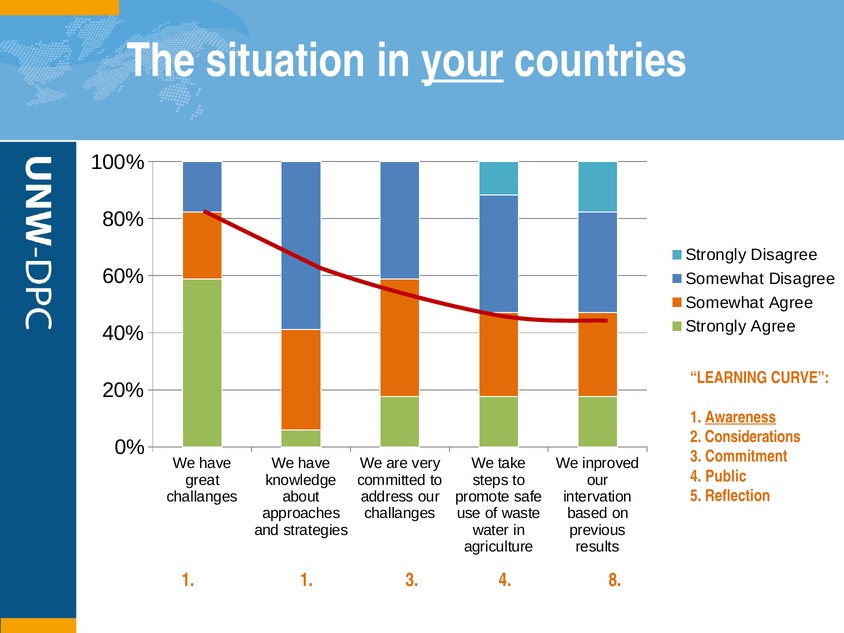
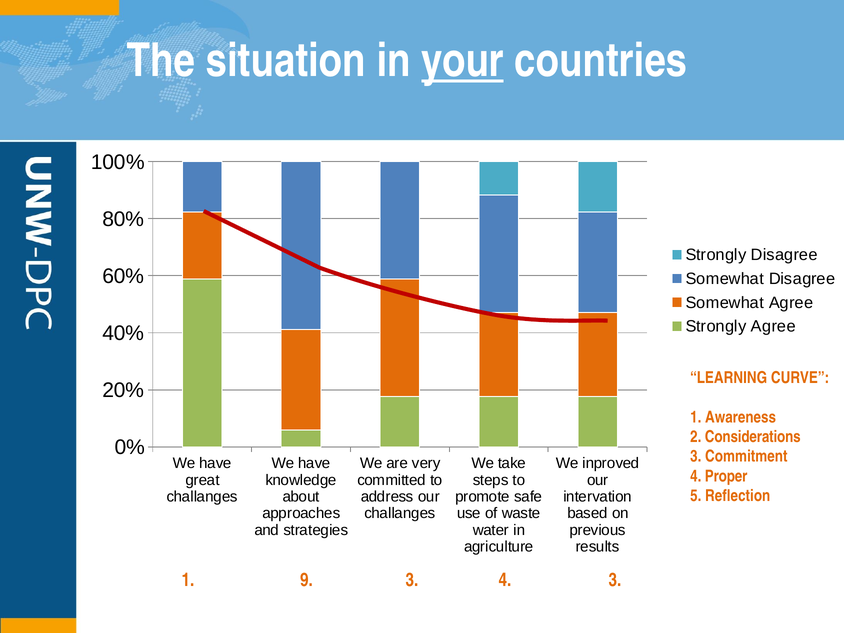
Awareness underline: present -> none (741, 417)
Public: Public -> Proper (726, 476)
1 1: 1 -> 9 (307, 580)
4 8: 8 -> 3 (615, 580)
